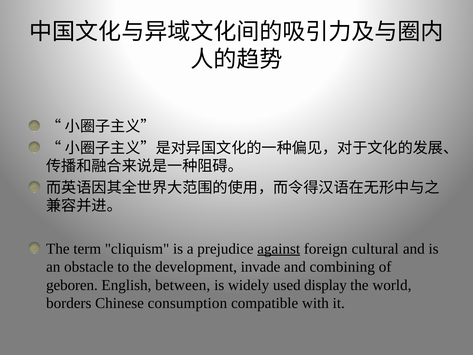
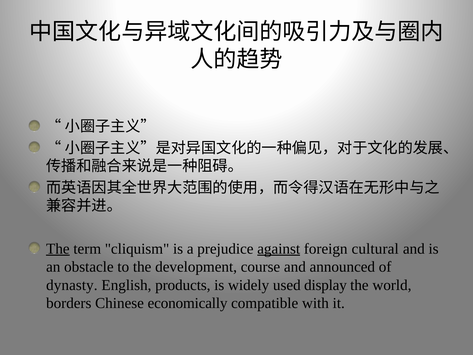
The underline: none -> present (58, 249)
invade: invade -> course (260, 267)
combining: combining -> announced (342, 267)
geboren: geboren -> dynasty (72, 285)
between: between -> products (183, 285)
consumption: consumption -> economically (188, 303)
